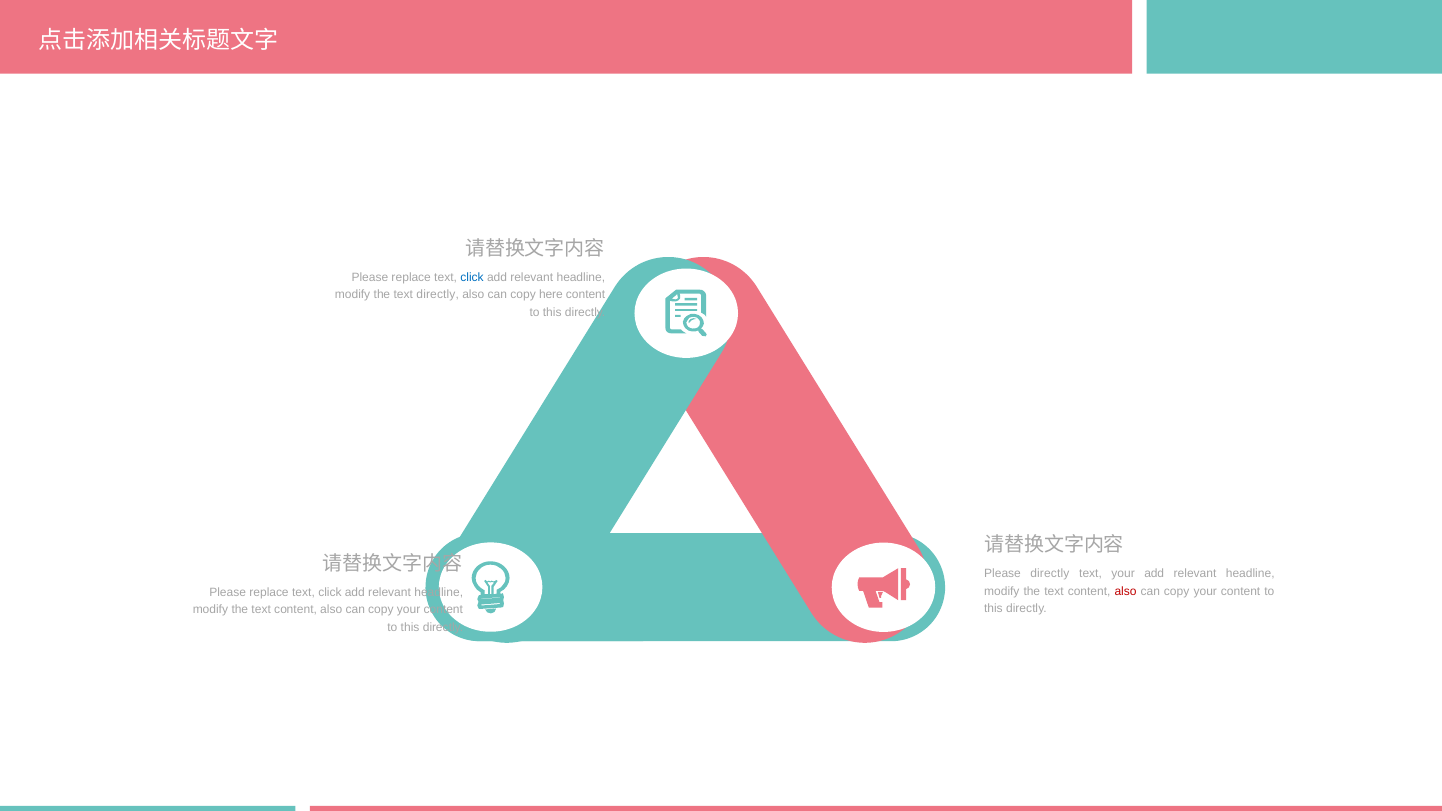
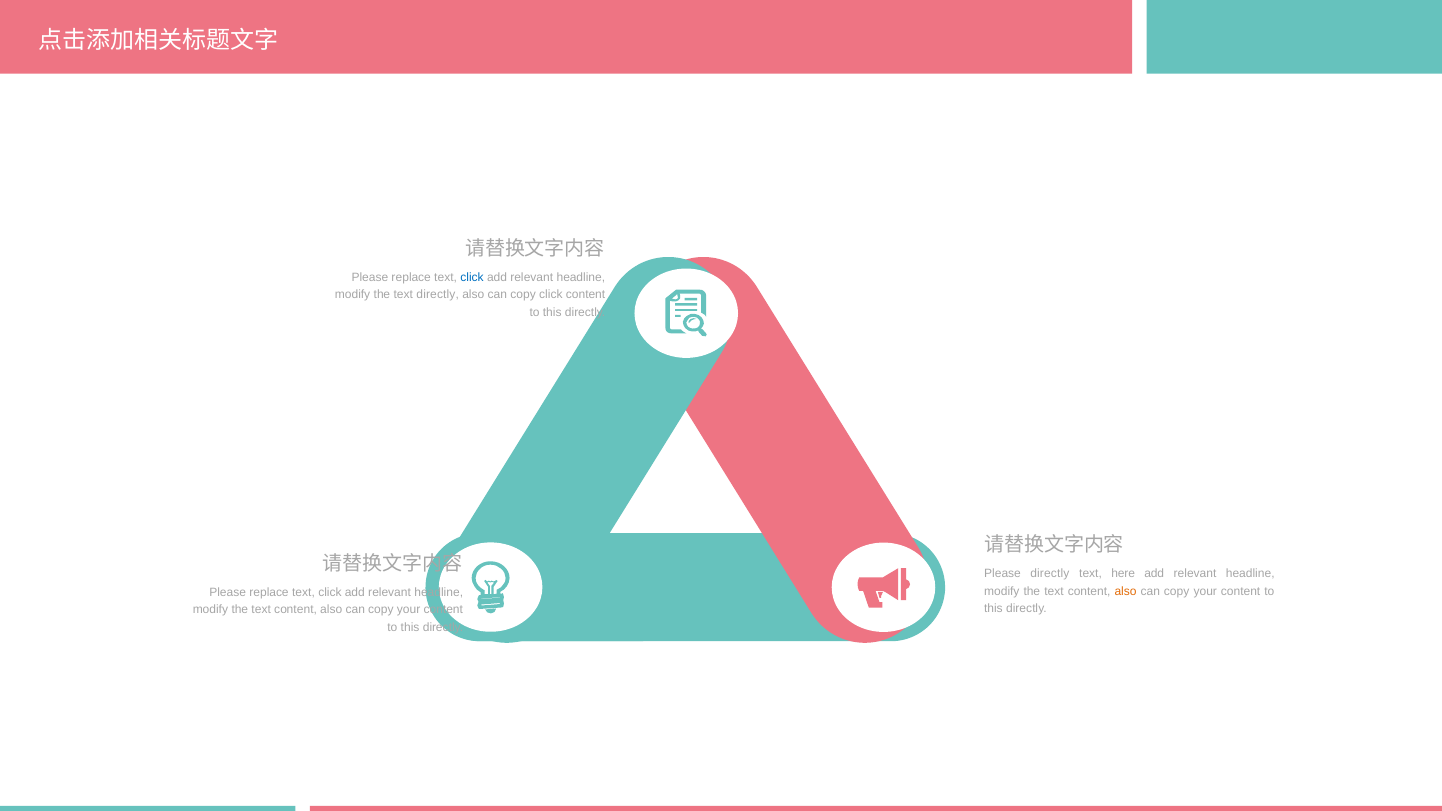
copy here: here -> click (551, 295)
text your: your -> here (1123, 574)
also colour: red -> orange (1126, 591)
